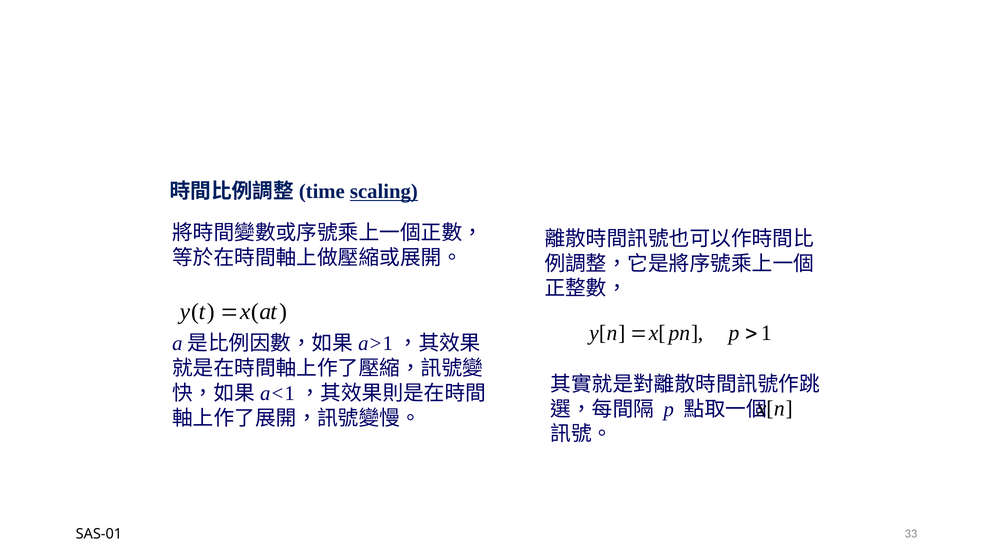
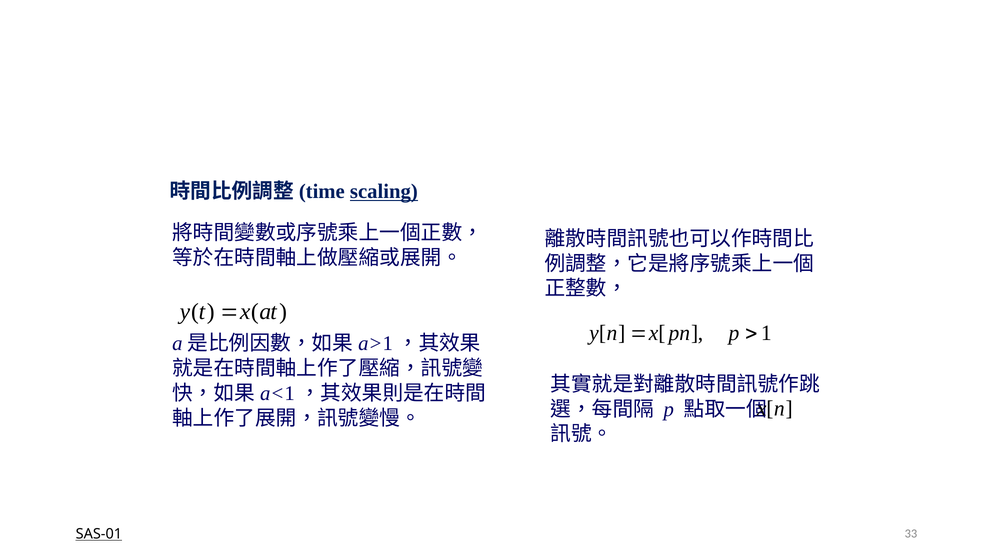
SAS-01 underline: none -> present (99, 534)
